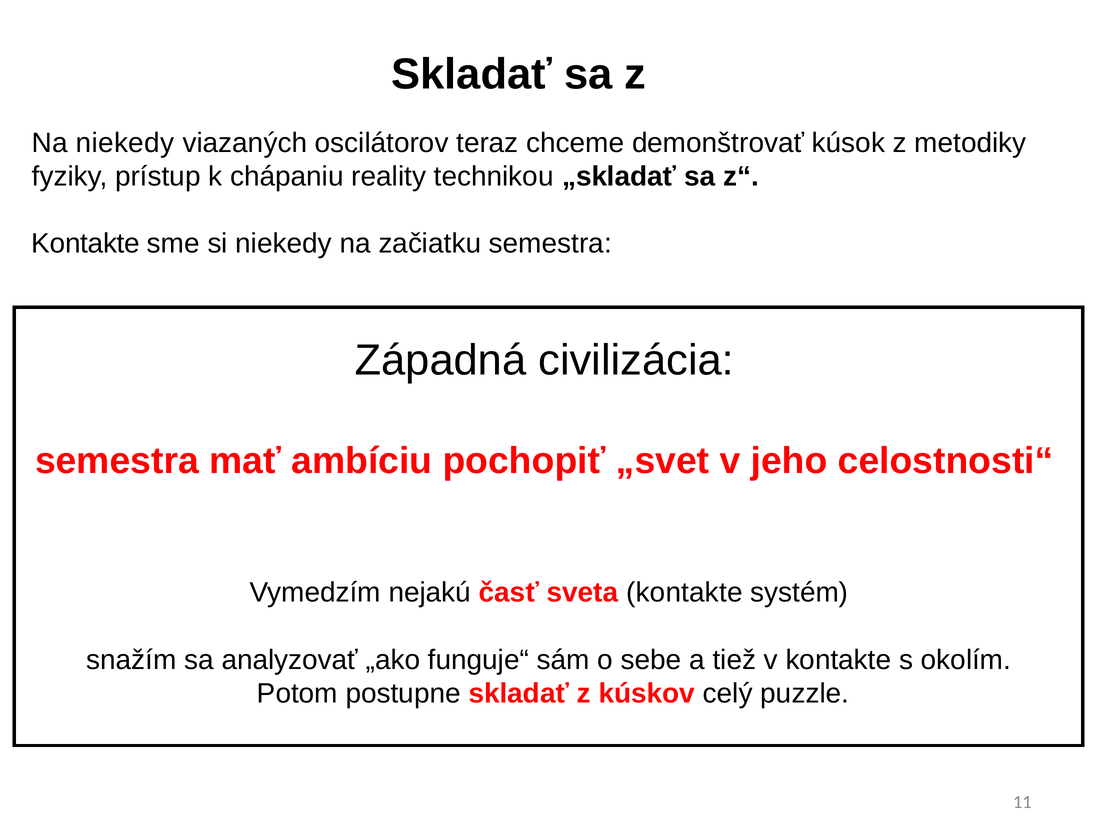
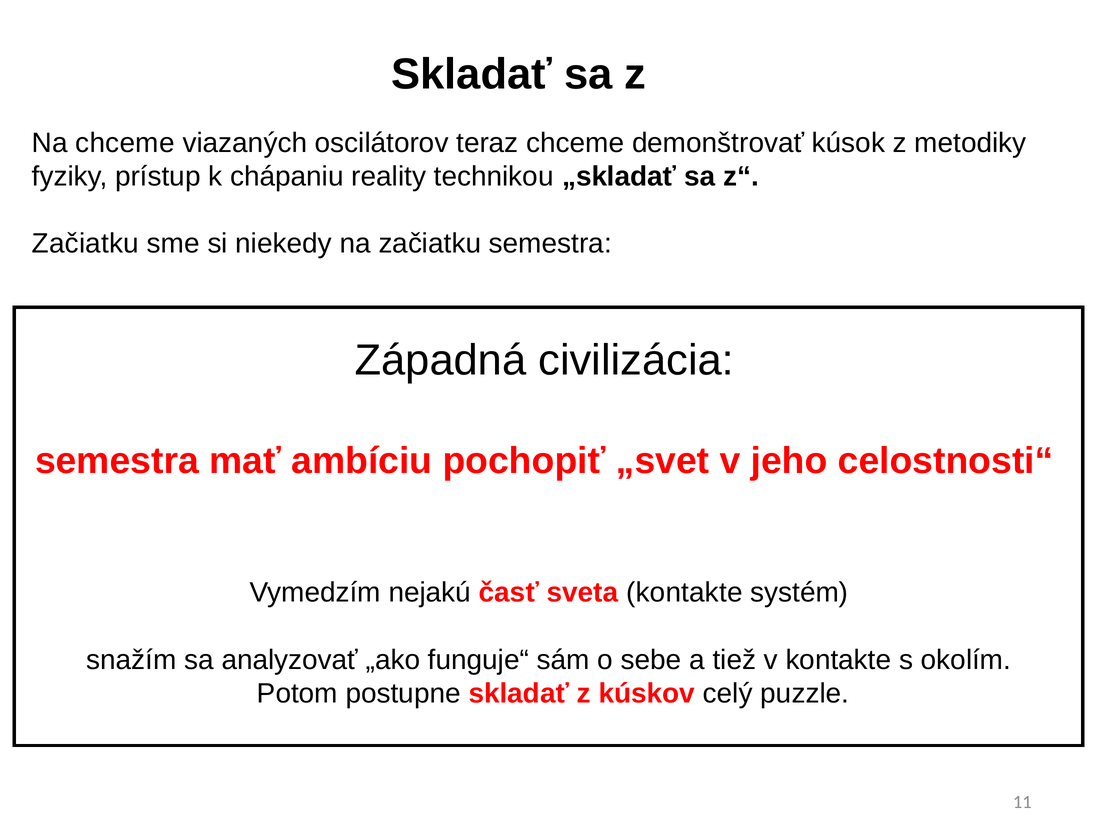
Na niekedy: niekedy -> chceme (125, 143)
Kontakte: Kontakte -> Začiatku (85, 244)
